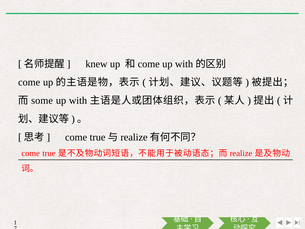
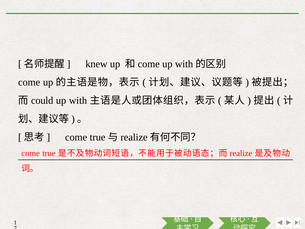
some: some -> could (42, 101)
